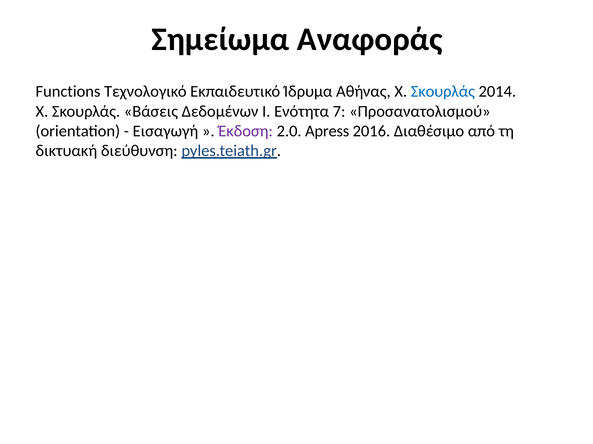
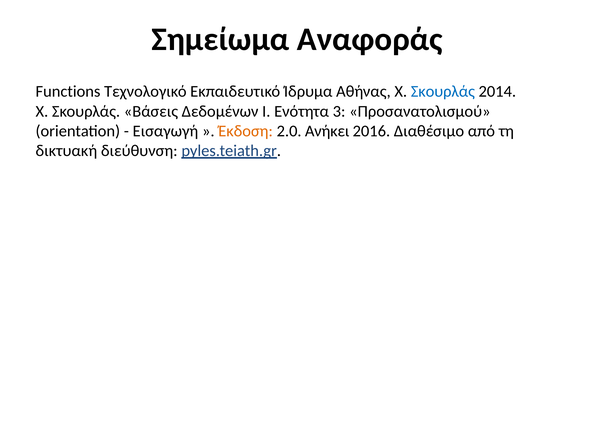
7: 7 -> 3 (339, 111)
Έκδοση colour: purple -> orange (246, 131)
Apress: Apress -> Ανήκει (327, 131)
